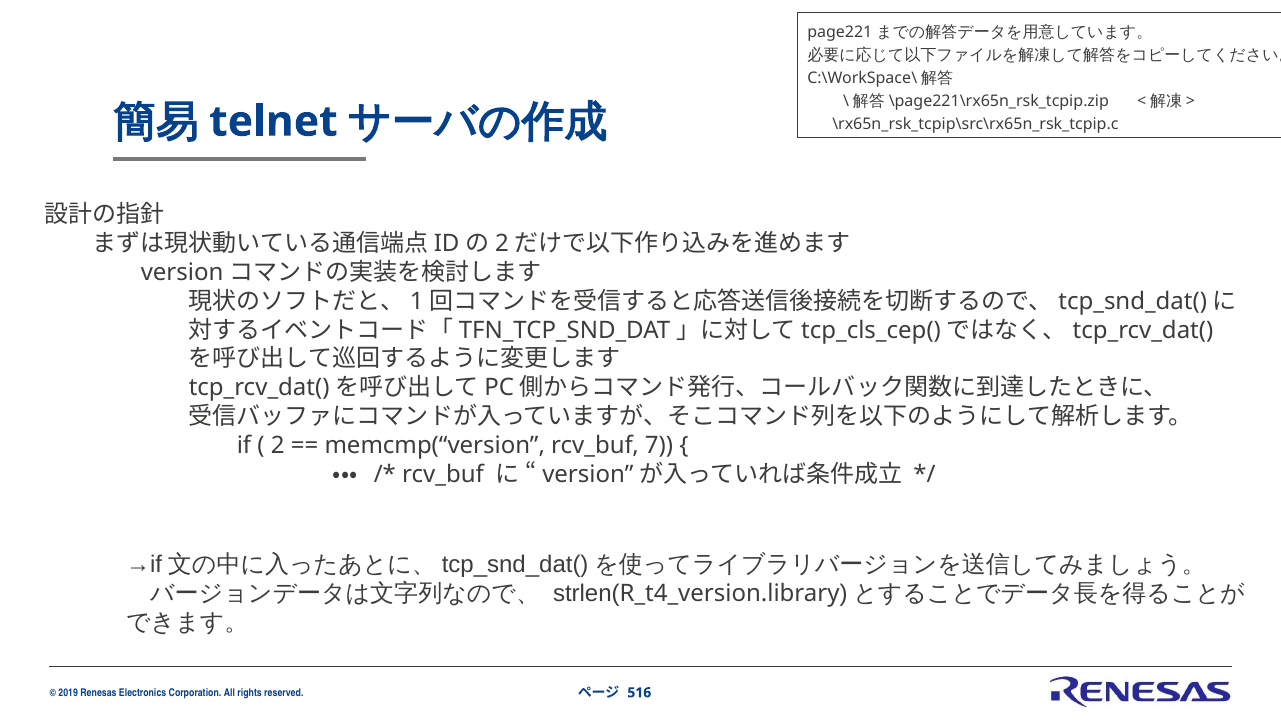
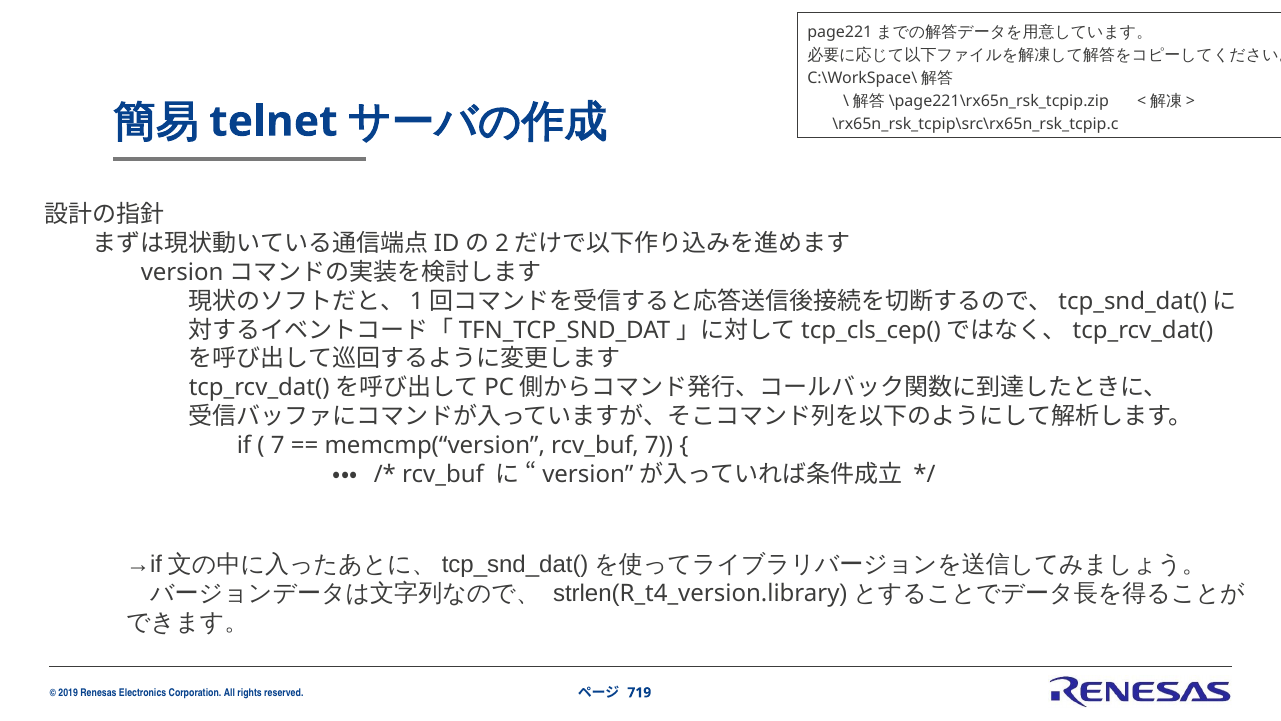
2: 2 -> 7 (278, 445)
516: 516 -> 719 (639, 692)
